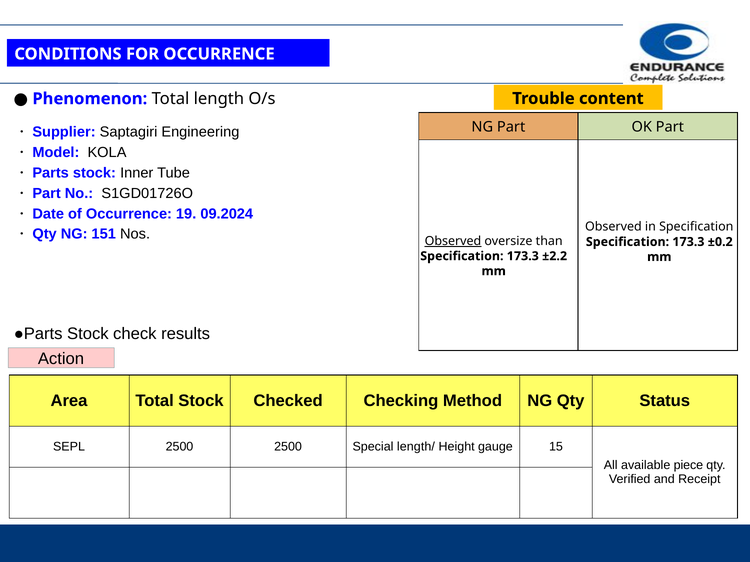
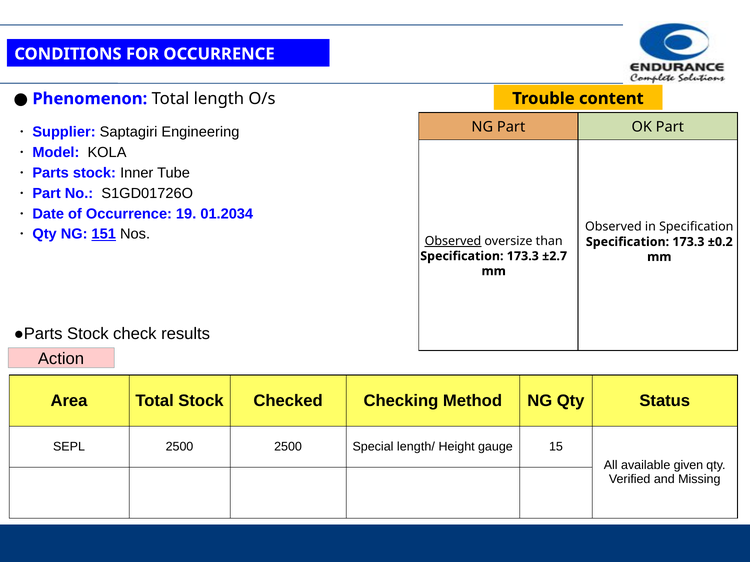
09.2024: 09.2024 -> 01.2034 (227, 214)
151 underline: none -> present (104, 234)
±2.2: ±2.2 -> ±2.7 (555, 256)
piece: piece -> given (688, 466)
Receipt: Receipt -> Missing (699, 480)
